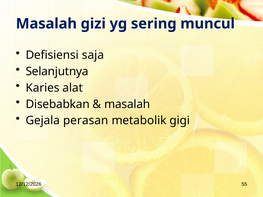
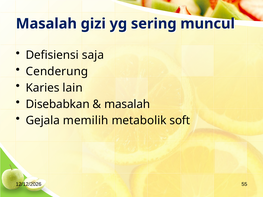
Selanjutnya: Selanjutnya -> Cenderung (57, 72)
alat: alat -> lain (73, 88)
perasan: perasan -> memilih (86, 121)
gigi: gigi -> soft (180, 121)
